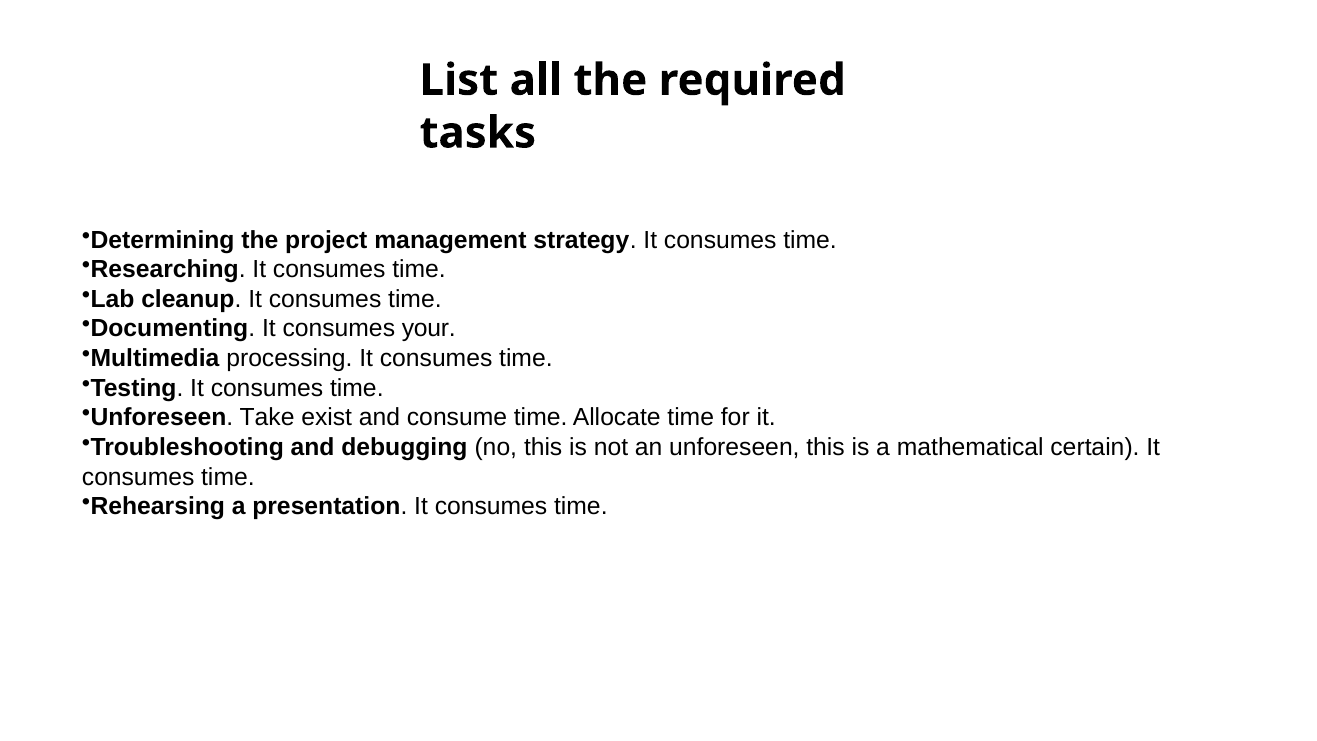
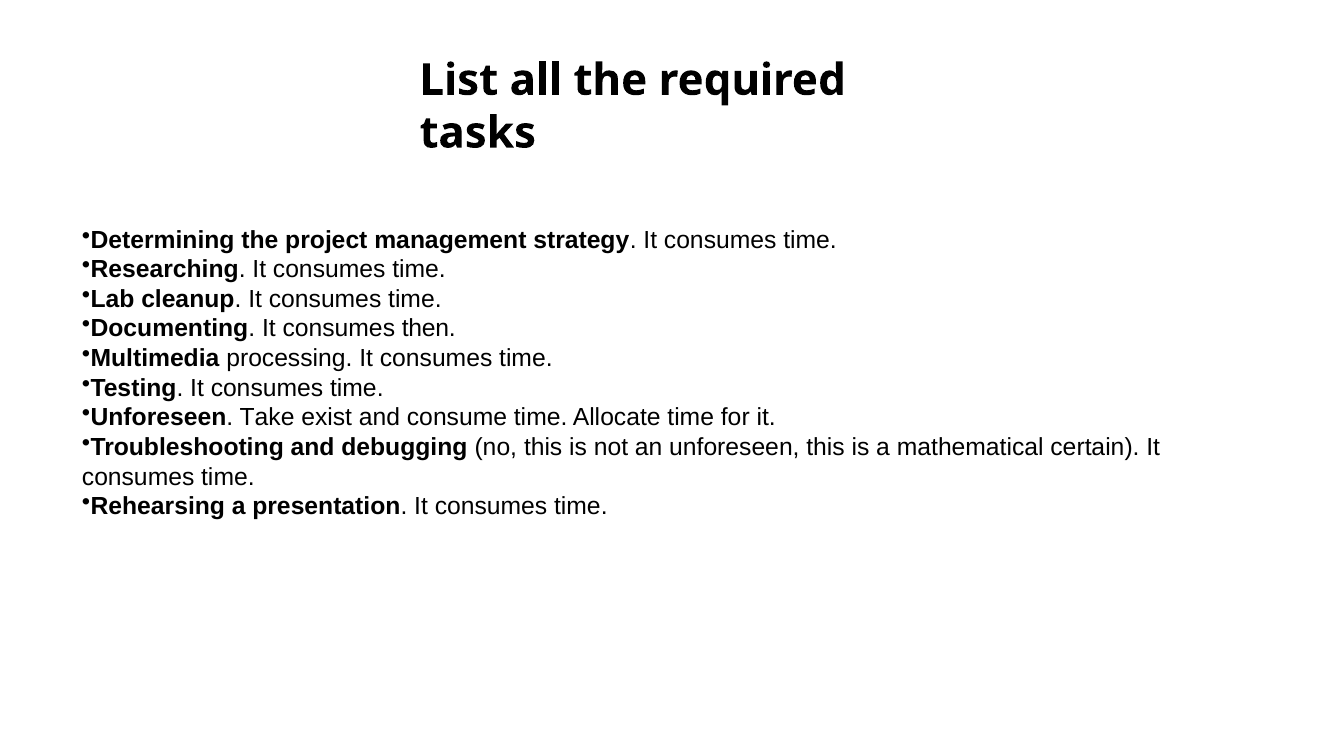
your: your -> then (429, 329)
